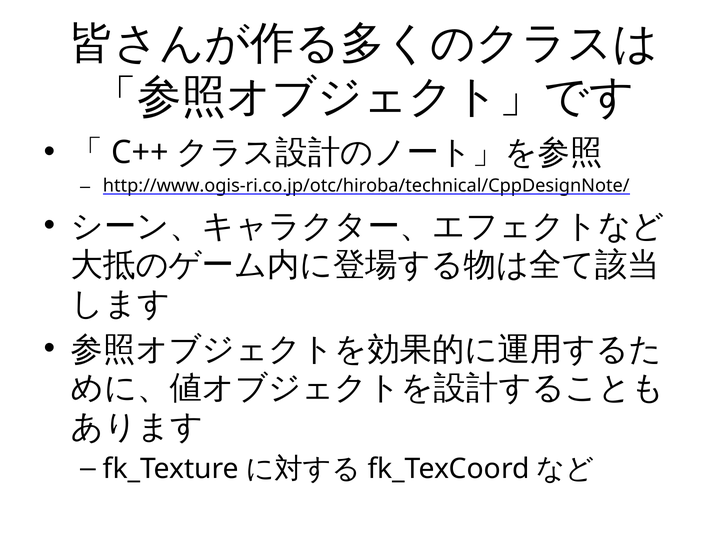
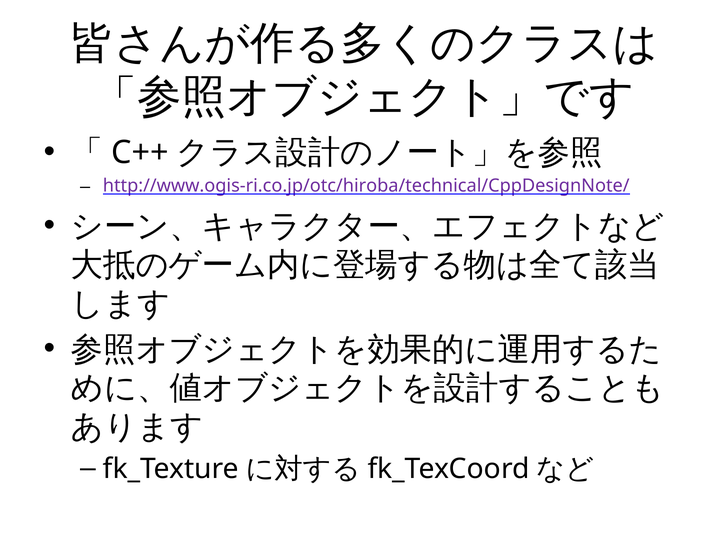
http://www.ogis-ri.co.jp/otc/hiroba/technical/CppDesignNote/ colour: black -> purple (366, 186)
